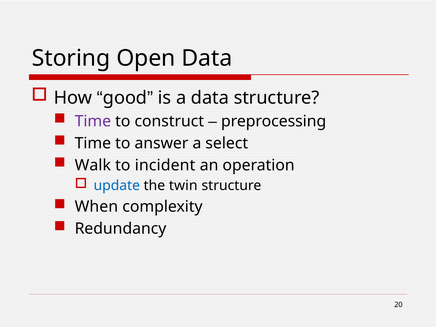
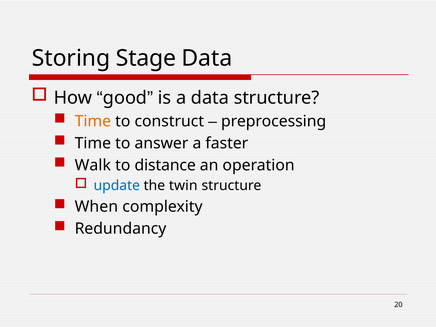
Open: Open -> Stage (146, 58)
Time colour: purple -> orange (93, 121)
select: select -> faster (227, 143)
incident: incident -> distance (165, 165)
